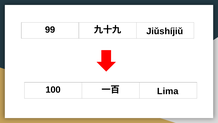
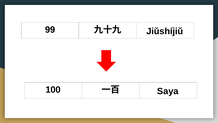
Lima: Lima -> Saya (168, 91)
